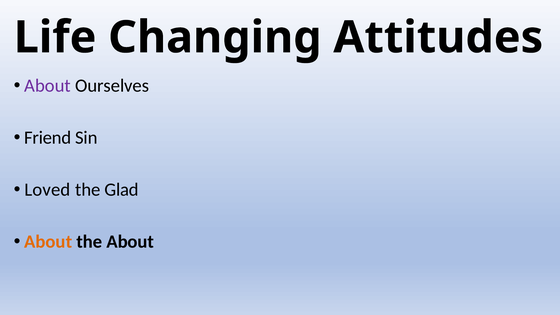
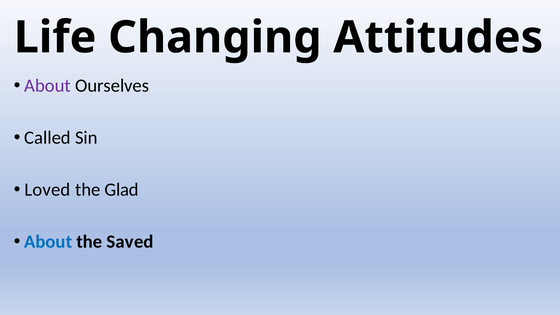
Friend: Friend -> Called (48, 138)
About colour: orange -> blue (48, 242)
the About: About -> Saved (130, 242)
